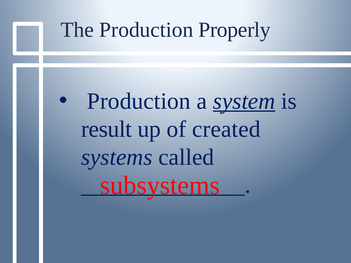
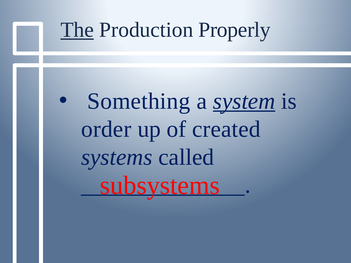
The underline: none -> present (77, 30)
Production: Production -> Something (139, 101)
result: result -> order (106, 129)
